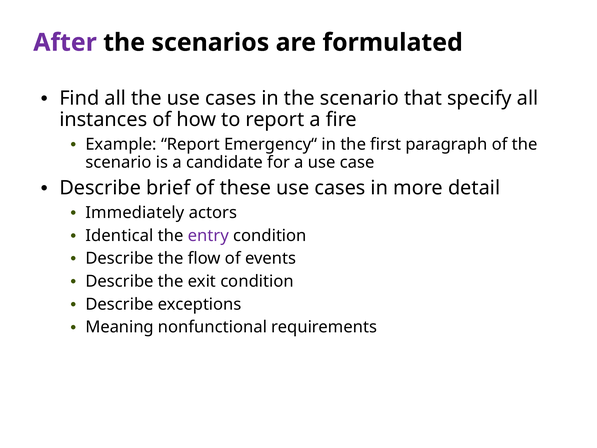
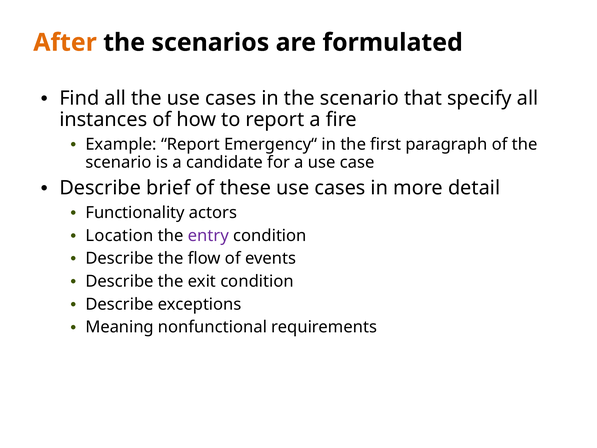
After colour: purple -> orange (65, 43)
Immediately: Immediately -> Functionality (135, 213)
Identical: Identical -> Location (119, 235)
